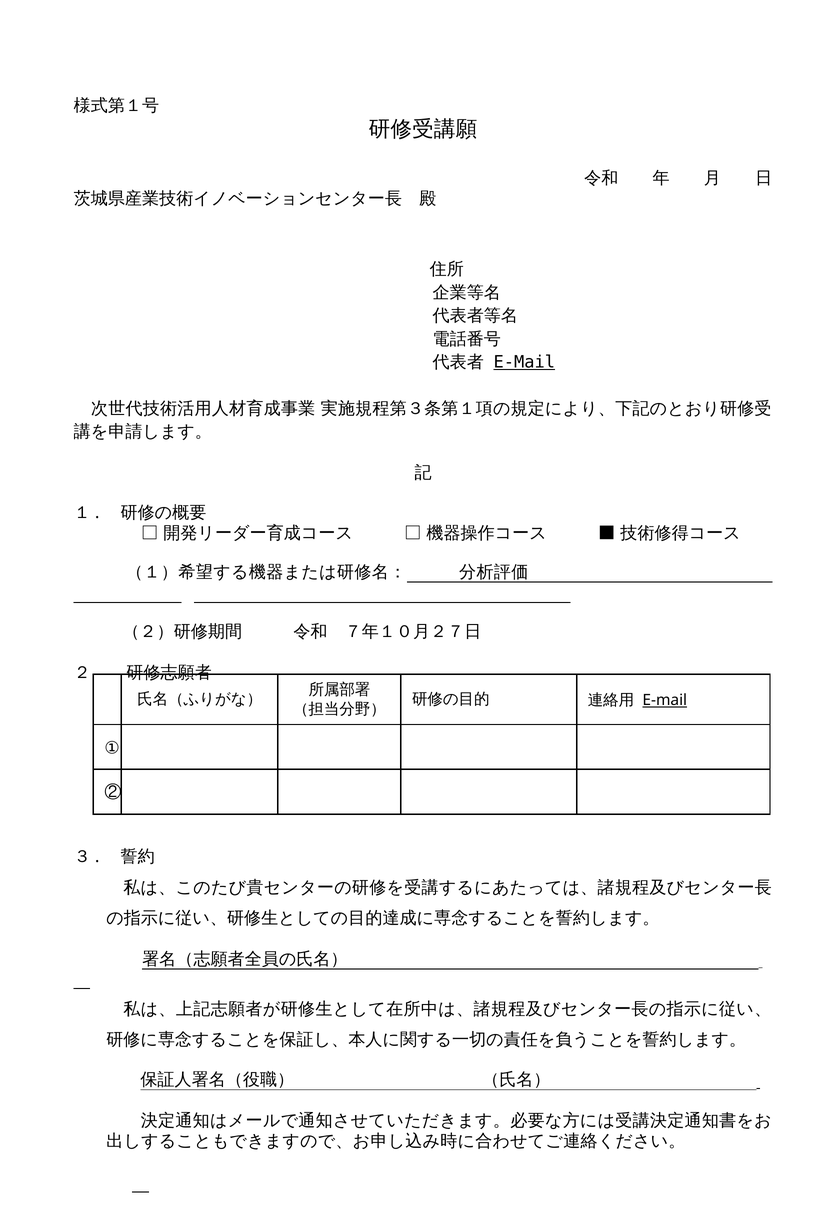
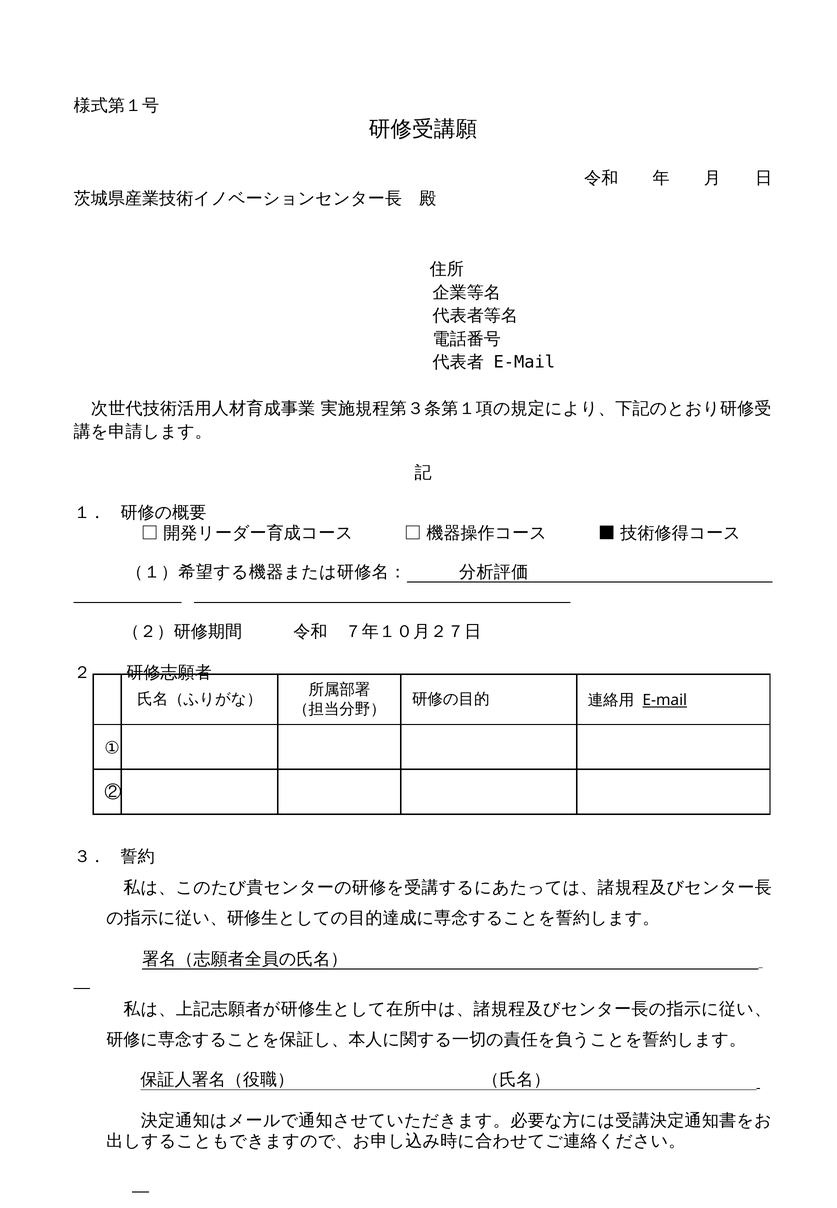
E-Mail underline: present -> none (524, 362)
